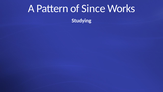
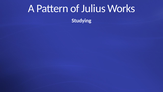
Since: Since -> Julius (93, 8)
